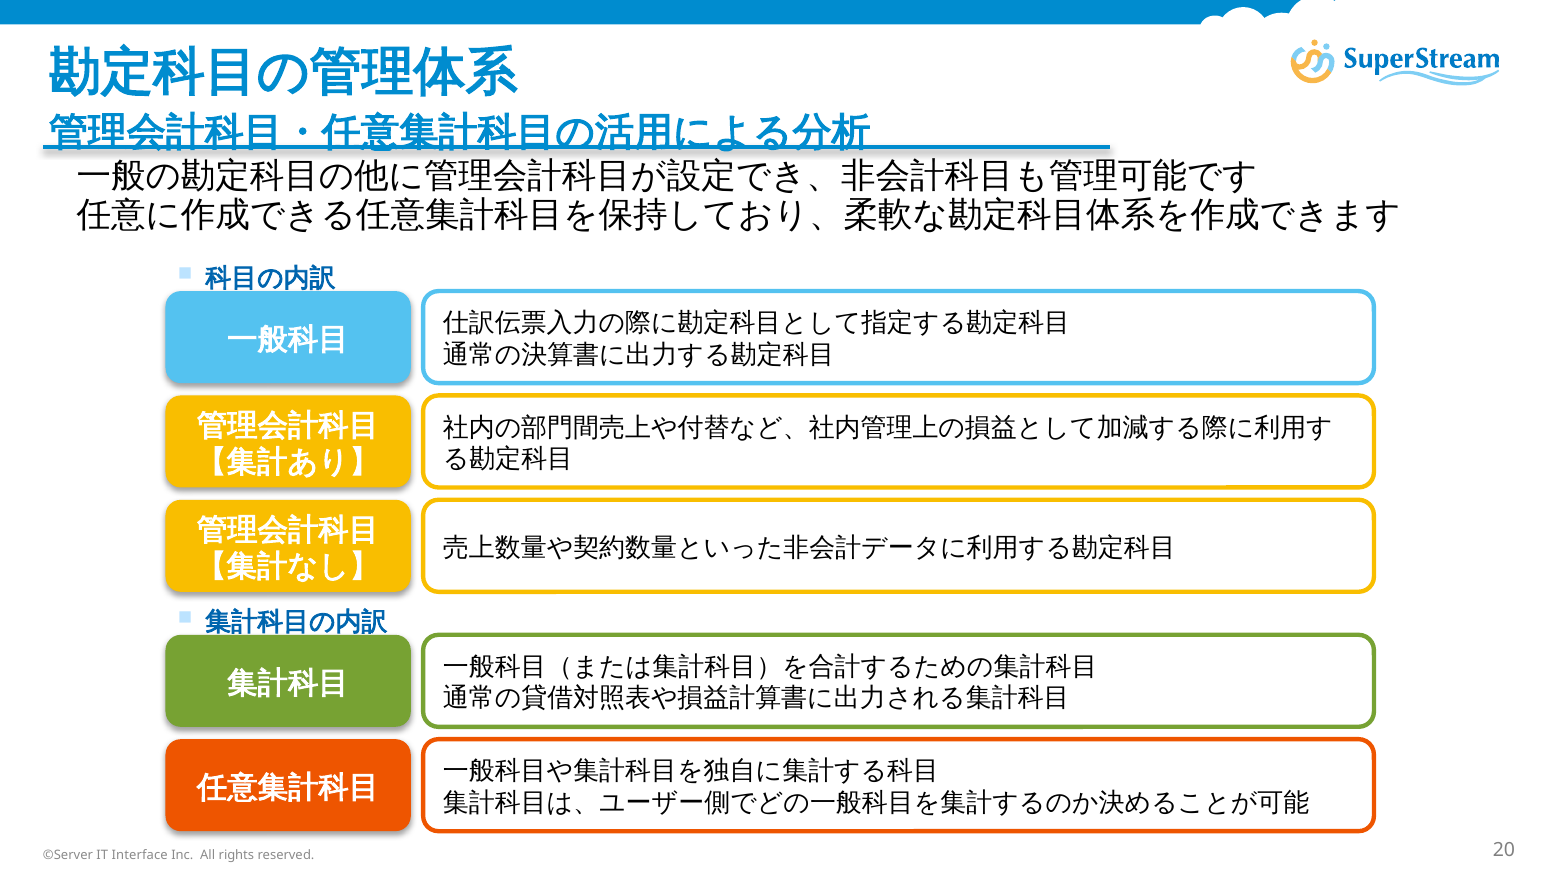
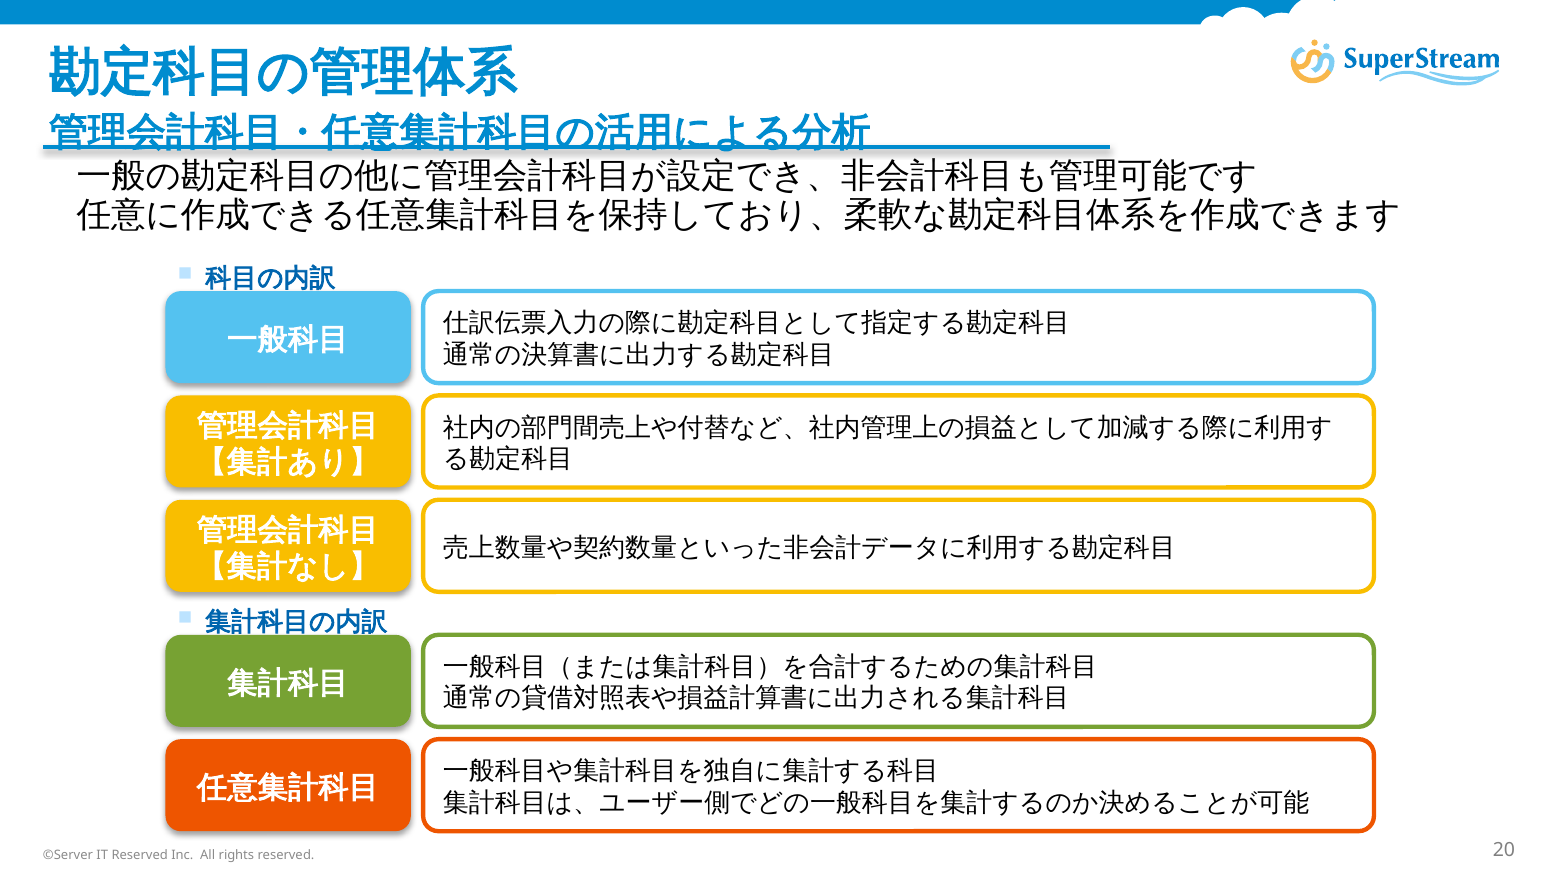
IT Interface: Interface -> Reserved (140, 854)
